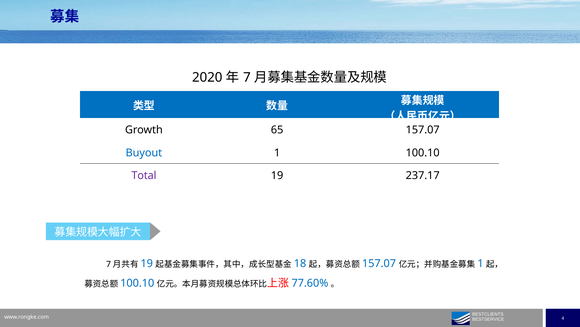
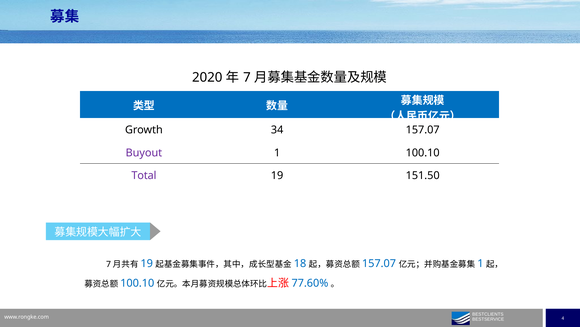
65: 65 -> 34 (277, 130)
Buyout colour: blue -> purple (144, 152)
237.17: 237.17 -> 151.50 (423, 175)
